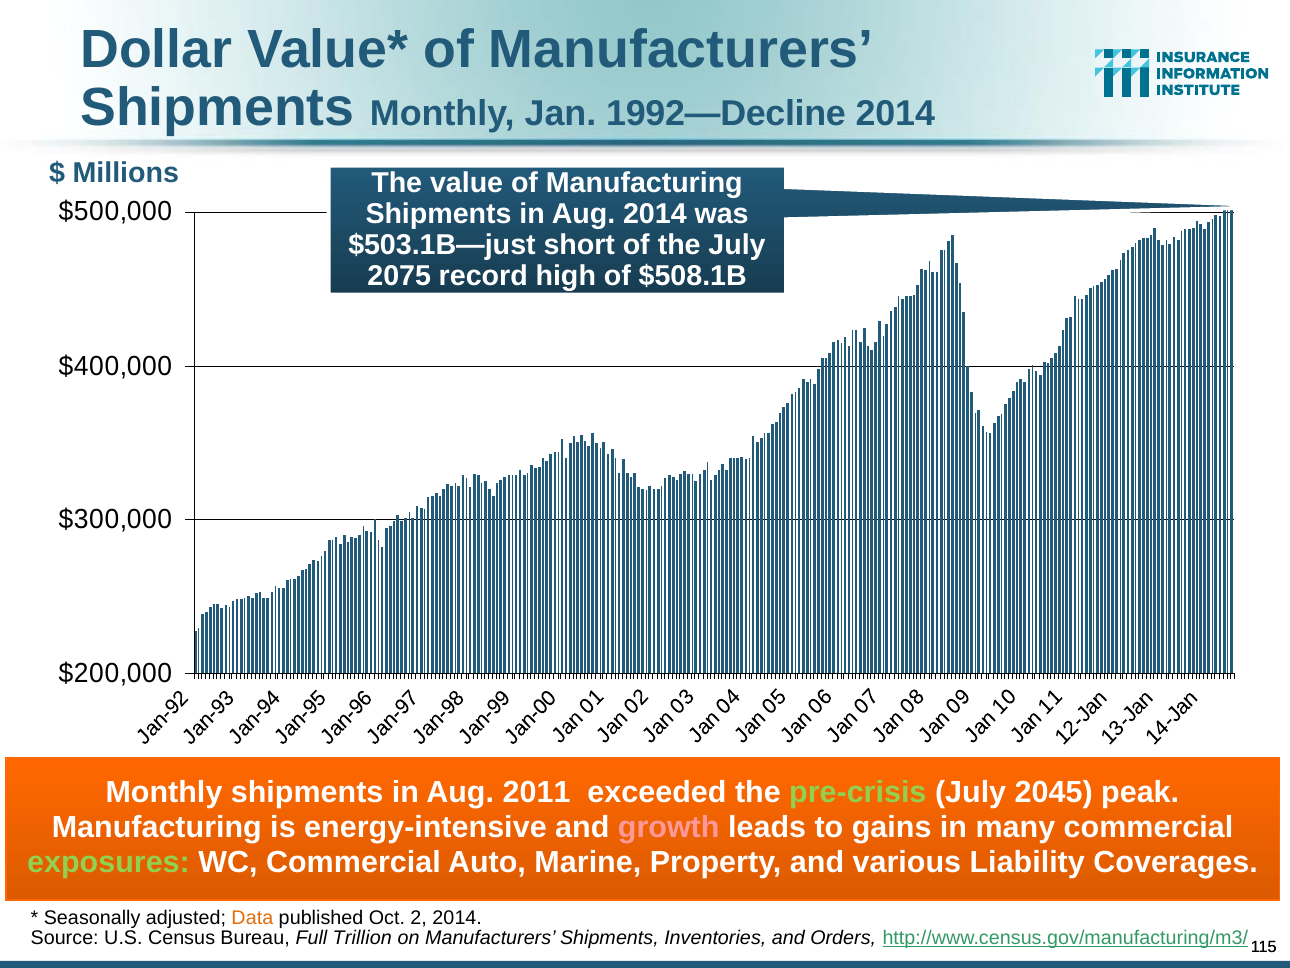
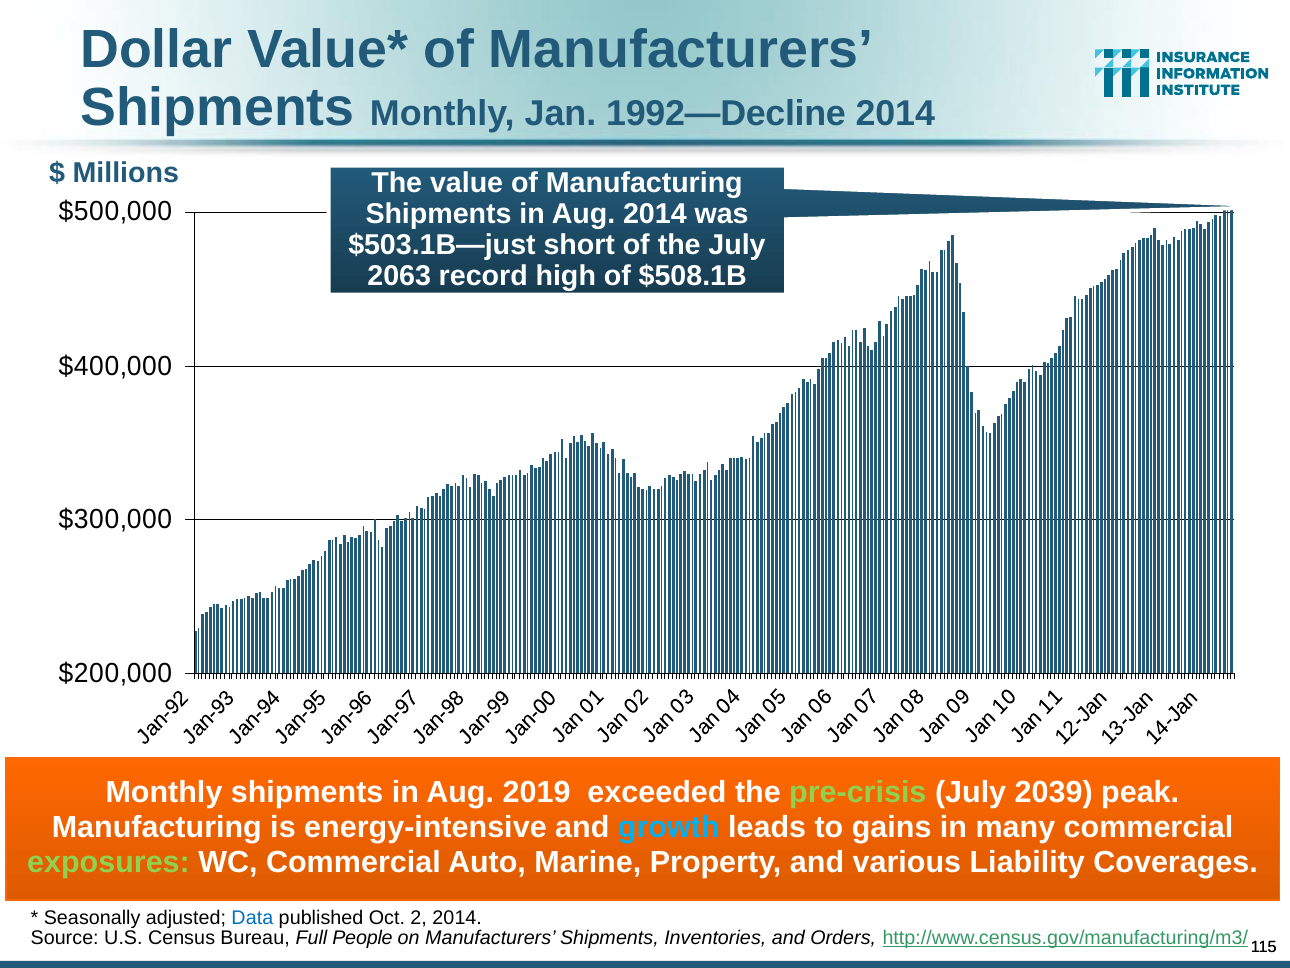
2075: 2075 -> 2063 (399, 276)
2011: 2011 -> 2019 (537, 792)
2045: 2045 -> 2039 (1054, 792)
growth colour: pink -> light blue (669, 827)
Data colour: orange -> blue (252, 918)
Trillion: Trillion -> People (362, 938)
